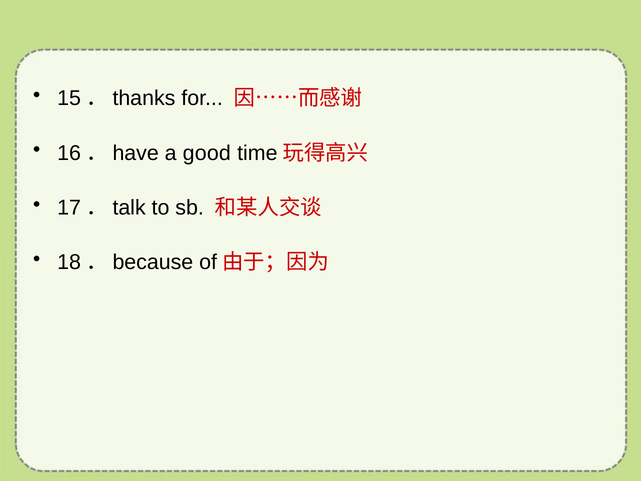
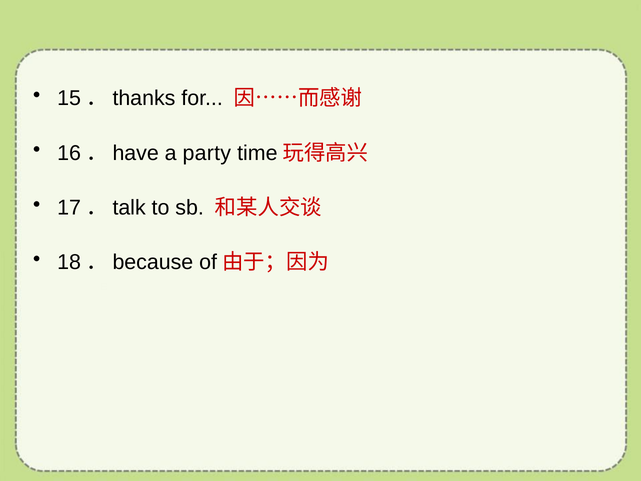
good: good -> party (207, 153)
